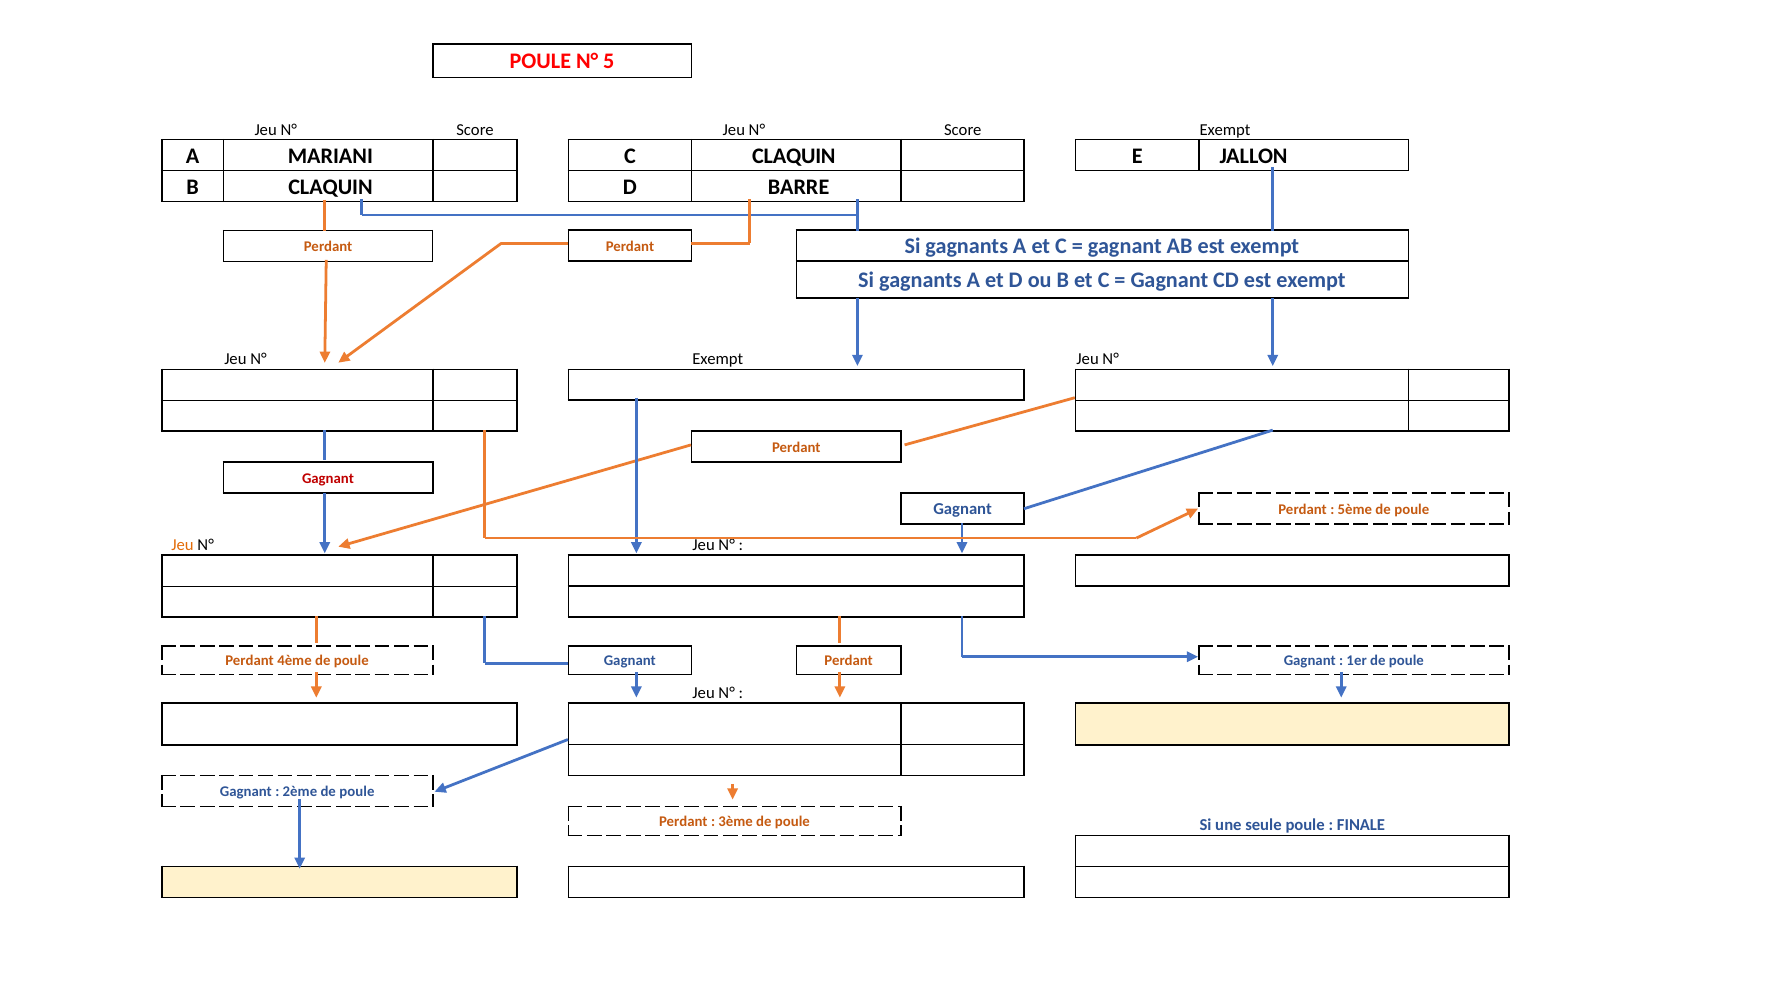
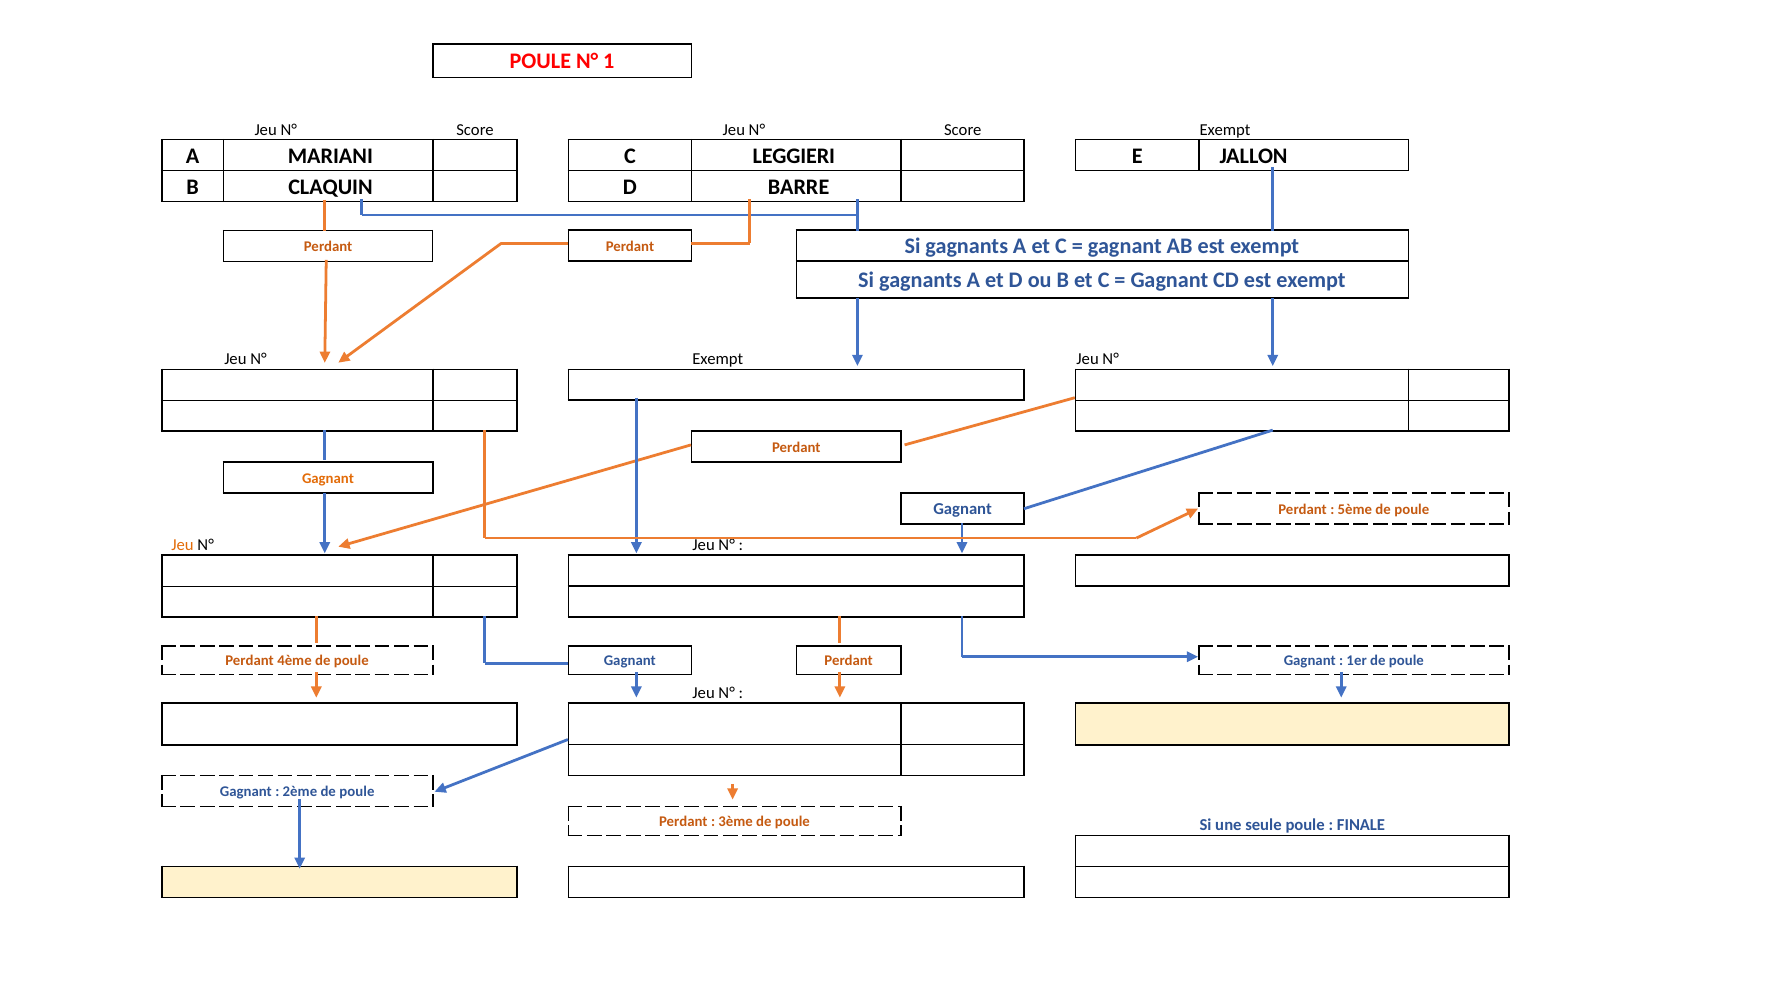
5: 5 -> 1 (609, 62)
C CLAQUIN: CLAQUIN -> LEGGIERI (794, 156)
Gagnant colour: red -> orange (328, 478)
